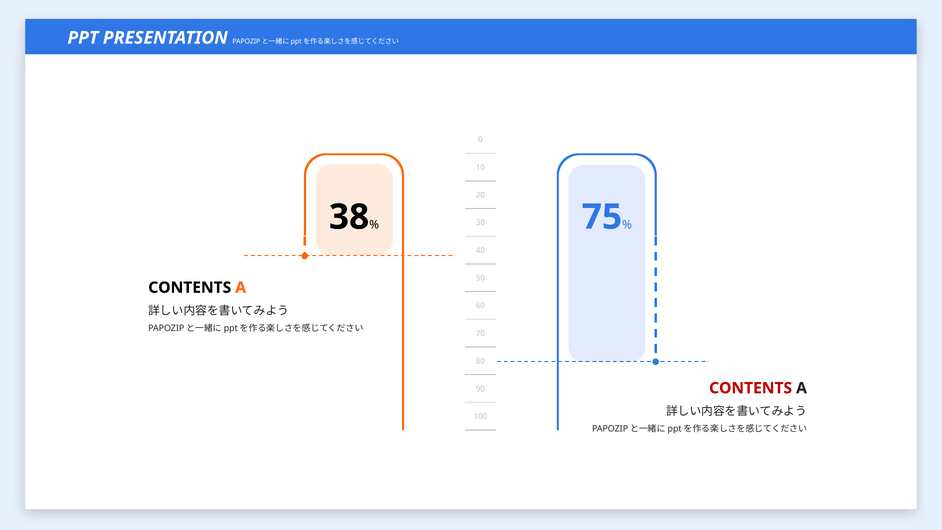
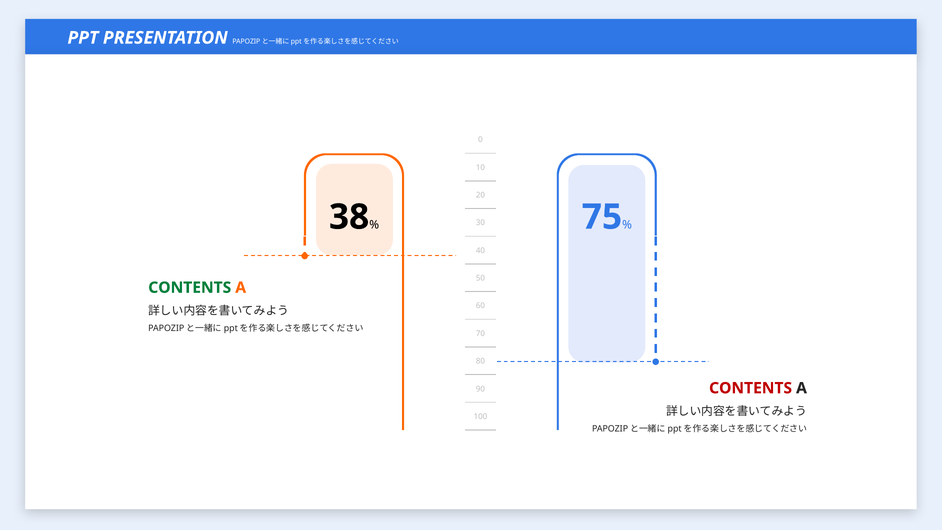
CONTENTS colour: black -> green (190, 288)
